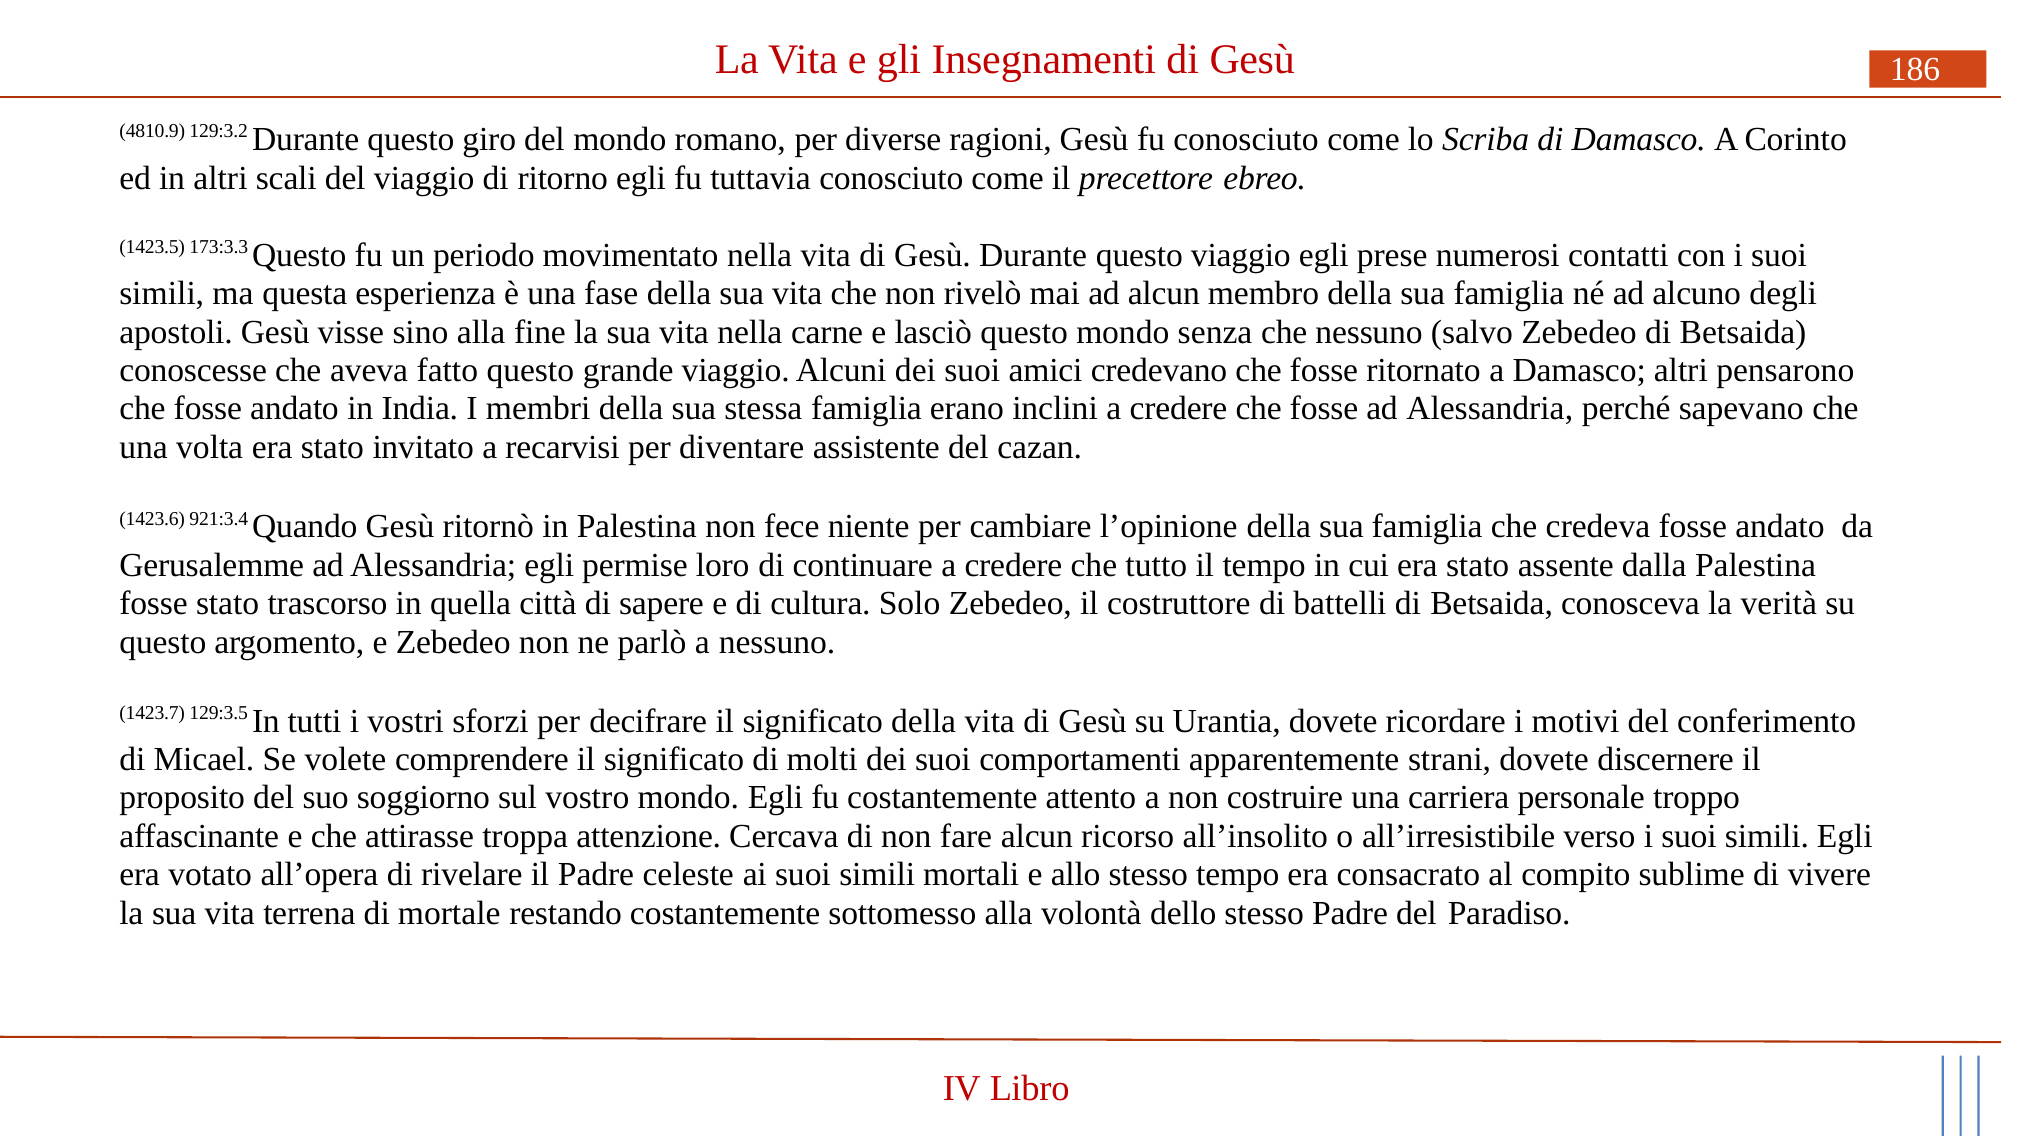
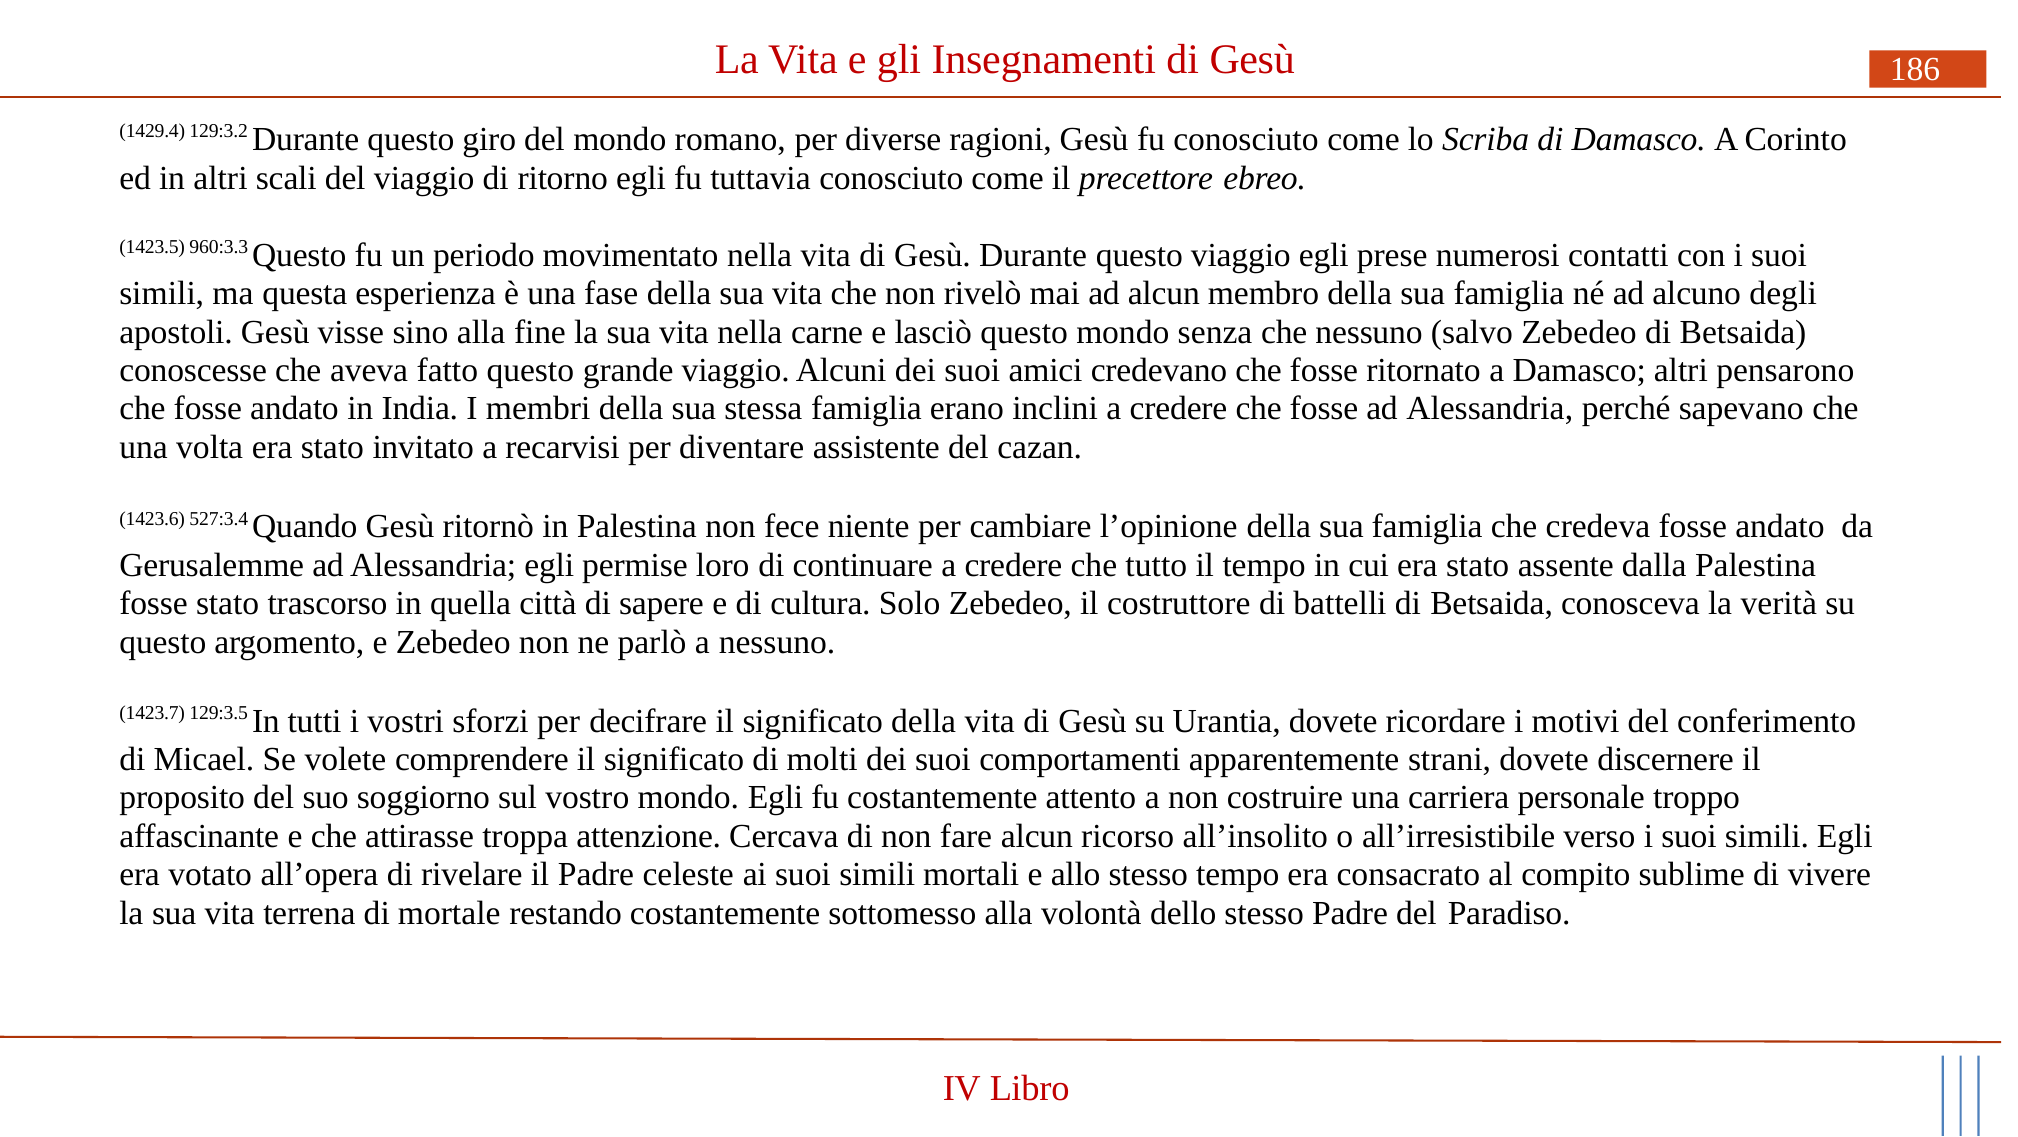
4810.9: 4810.9 -> 1429.4 (152, 131)
173:3.3: 173:3.3 -> 960:3.3 (219, 247)
921:3.4: 921:3.4 -> 527:3.4 (219, 518)
